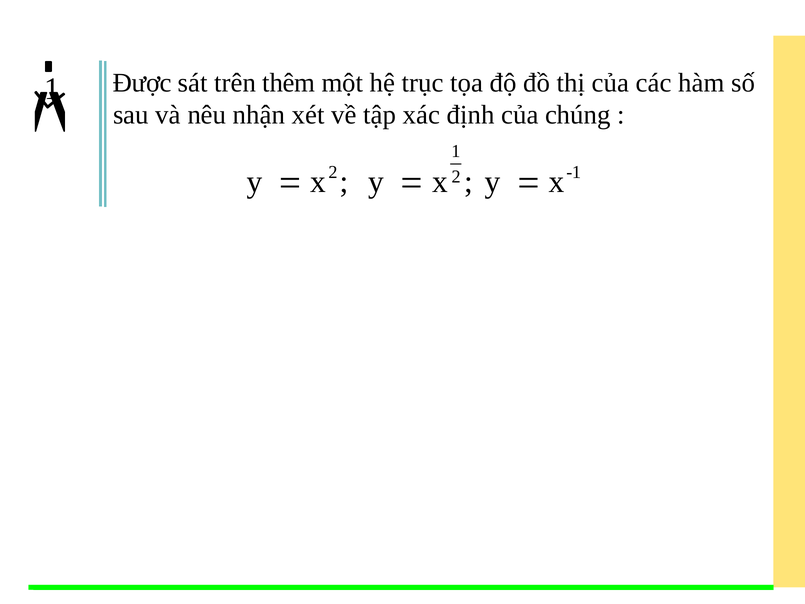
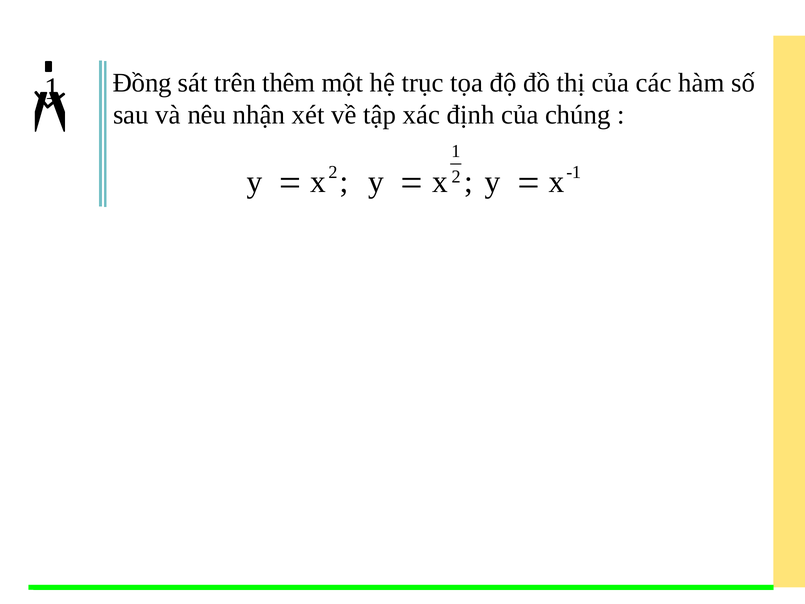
Được: Được -> Đồng (142, 83)
